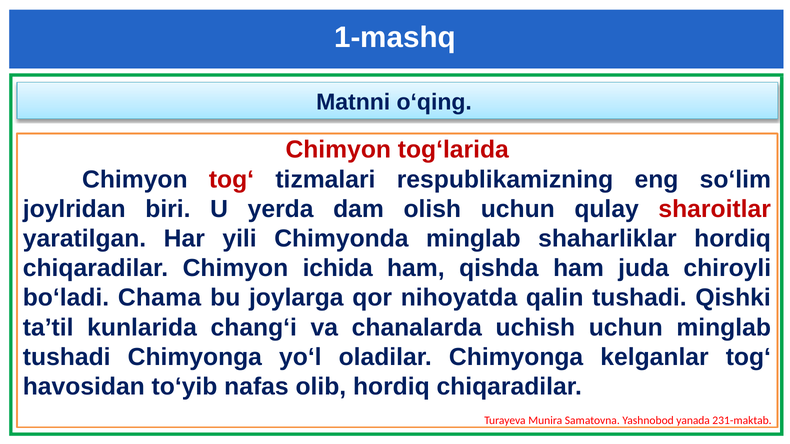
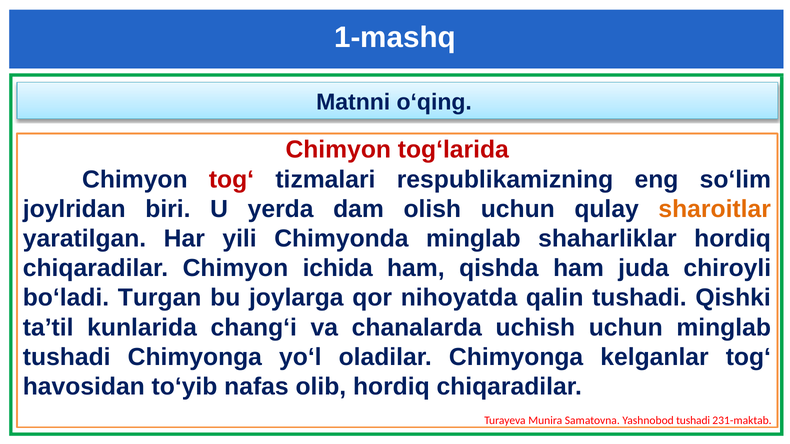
sharoitlar colour: red -> orange (715, 209)
Chama: Chama -> Turgan (160, 298)
Yashnobod yanada: yanada -> tushadi (693, 421)
